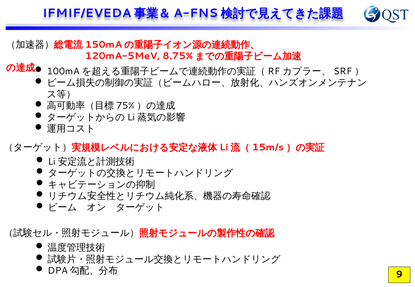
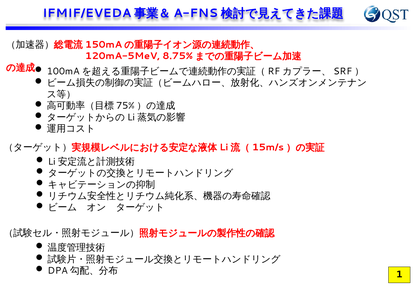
9: 9 -> 1 (399, 275)
